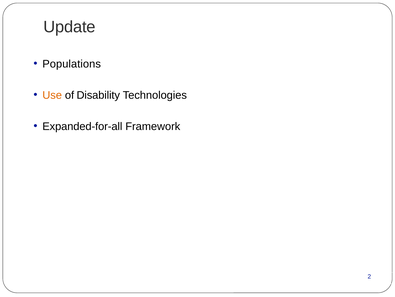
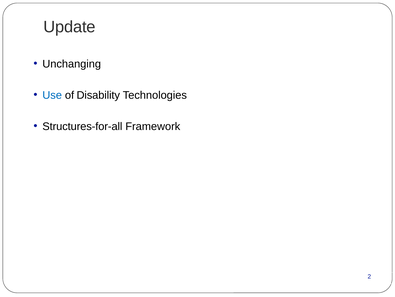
Populations: Populations -> Unchanging (72, 64)
Use colour: orange -> blue (52, 95)
Expanded-for-all: Expanded-for-all -> Structures-for-all (82, 126)
